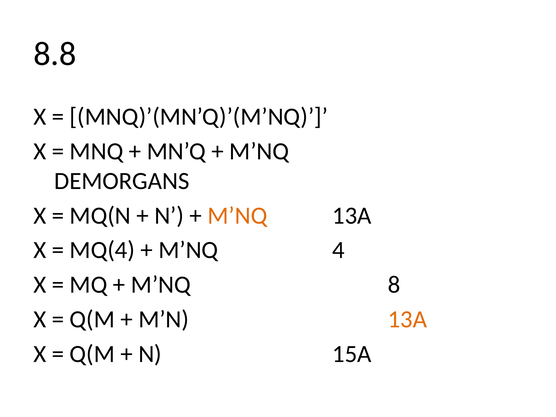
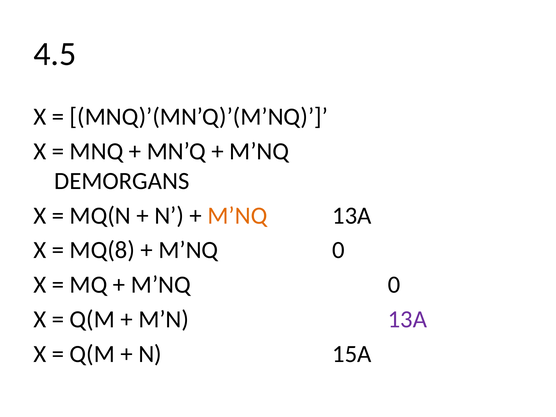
8.8: 8.8 -> 4.5 (55, 54)
MQ(4: MQ(4 -> MQ(8 (102, 250)
4: 4 -> 0 (338, 250)
8: 8 -> 0 (394, 285)
13A colour: orange -> purple (407, 319)
